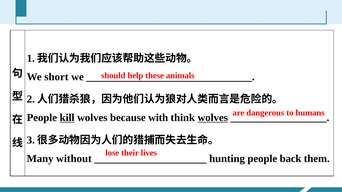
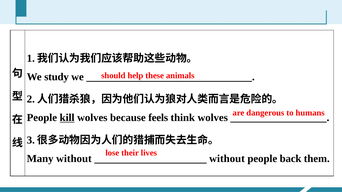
short: short -> study (57, 77)
with: with -> feels (158, 118)
wolves underline: present -> none (213, 118)
hunting: hunting -> without (227, 159)
